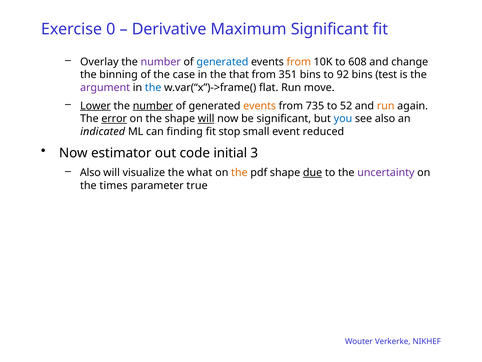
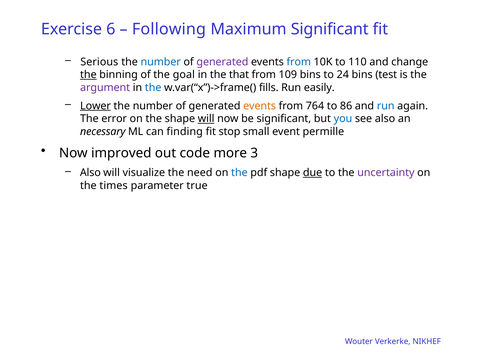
0: 0 -> 6 (111, 29)
Derivative: Derivative -> Following (169, 29)
Overlay: Overlay -> Serious (99, 62)
number colour: purple -> blue (161, 62)
generated colour: blue -> purple (222, 62)
from colour: orange -> blue (299, 62)
608: 608 -> 110 (357, 62)
the underline: none -> present (88, 75)
case: case -> goal (184, 75)
351: 351 -> 109 (288, 75)
92: 92 -> 24 (343, 75)
flat: flat -> fills (269, 87)
move: move -> easily (319, 87)
number underline: present -> none (153, 106)
735: 735 -> 764 (315, 106)
52: 52 -> 86 (346, 106)
run colour: orange -> blue (386, 106)
error underline: present -> none (114, 119)
indicated: indicated -> necessary (103, 131)
reduced: reduced -> permille (323, 131)
estimator: estimator -> improved (121, 153)
initial: initial -> more (230, 153)
what: what -> need (200, 172)
the colour: orange -> blue (239, 172)
